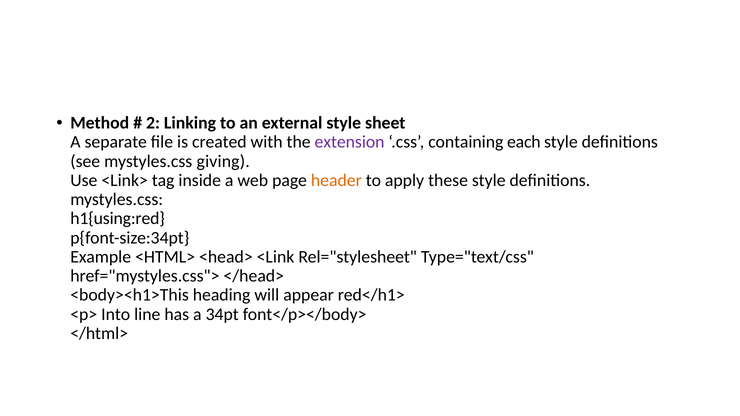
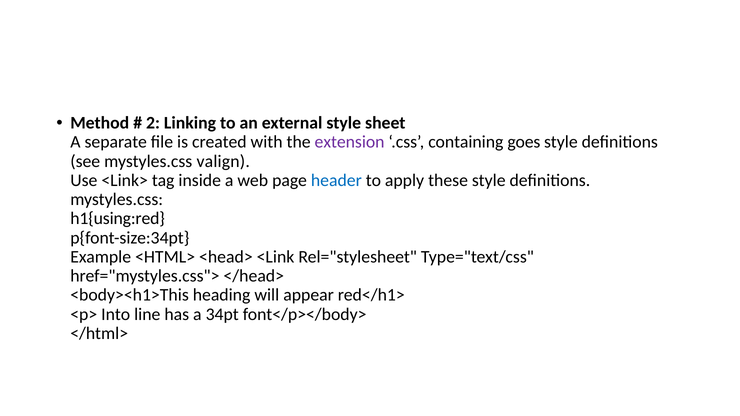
each: each -> goes (524, 142)
giving: giving -> valign (223, 161)
header colour: orange -> blue (336, 180)
